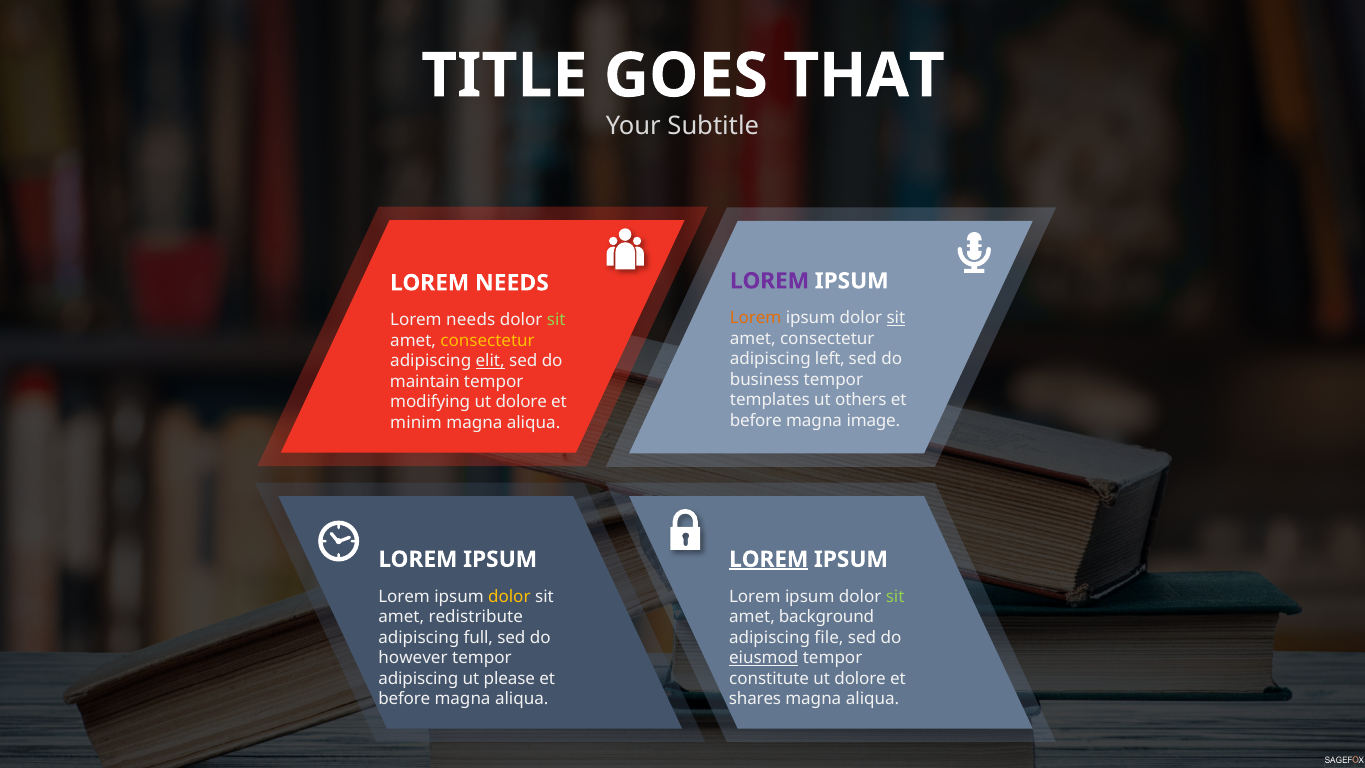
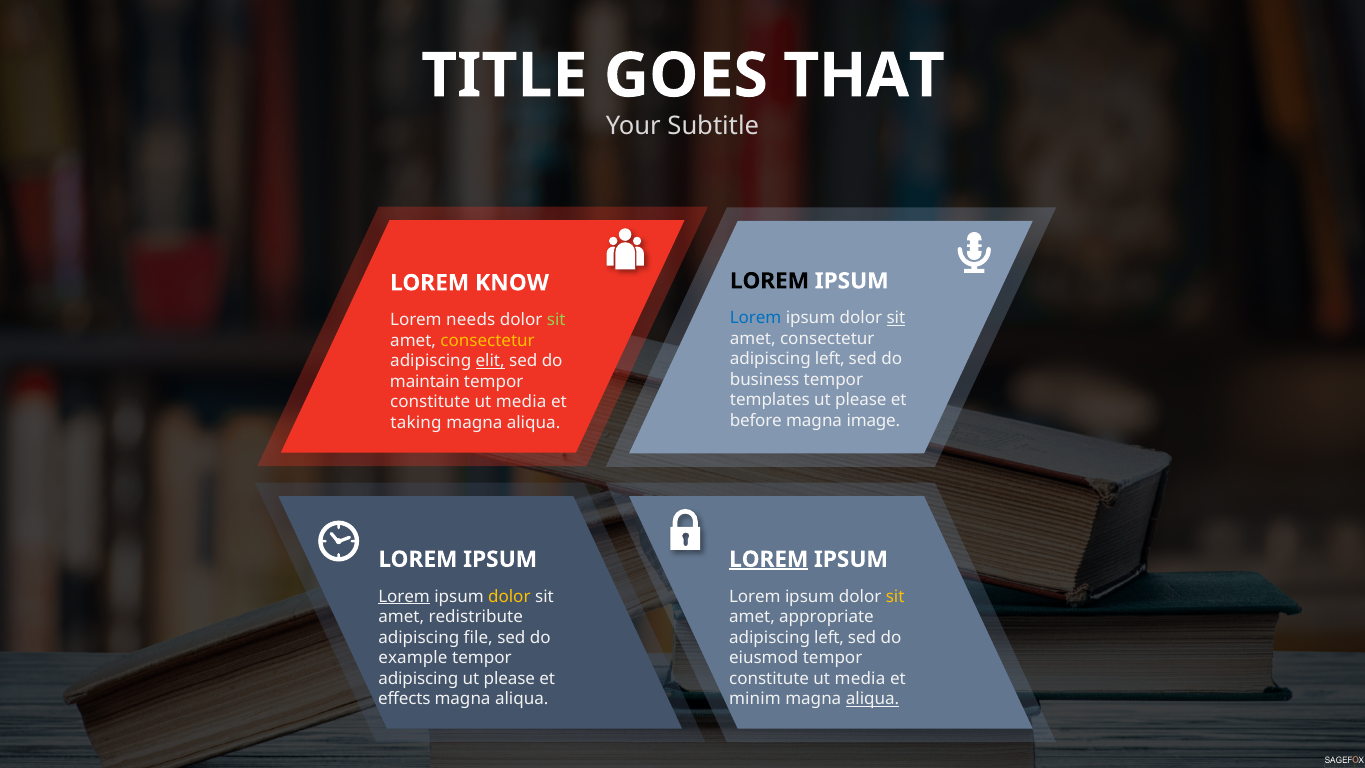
LOREM colour: purple -> black (769, 281)
NEEDS: NEEDS -> KNOW (512, 283)
Lorem colour: orange -> blue (756, 318)
others: others -> please (861, 400)
modifying: modifying -> constitute (430, 402)
dolore: dolore -> media (521, 402)
minim: minim -> taking (416, 422)
Lorem underline: none -> present (404, 596)
sit colour: light green -> yellow (895, 596)
background: background -> appropriate (826, 617)
full: full -> file (478, 637)
file: file -> left (829, 637)
however: however -> example (413, 658)
eiusmod underline: present -> none (764, 658)
dolore: dolore -> media (860, 678)
before: before -> effects (404, 699)
shares: shares -> minim (755, 699)
aliqua underline: none -> present (873, 699)
